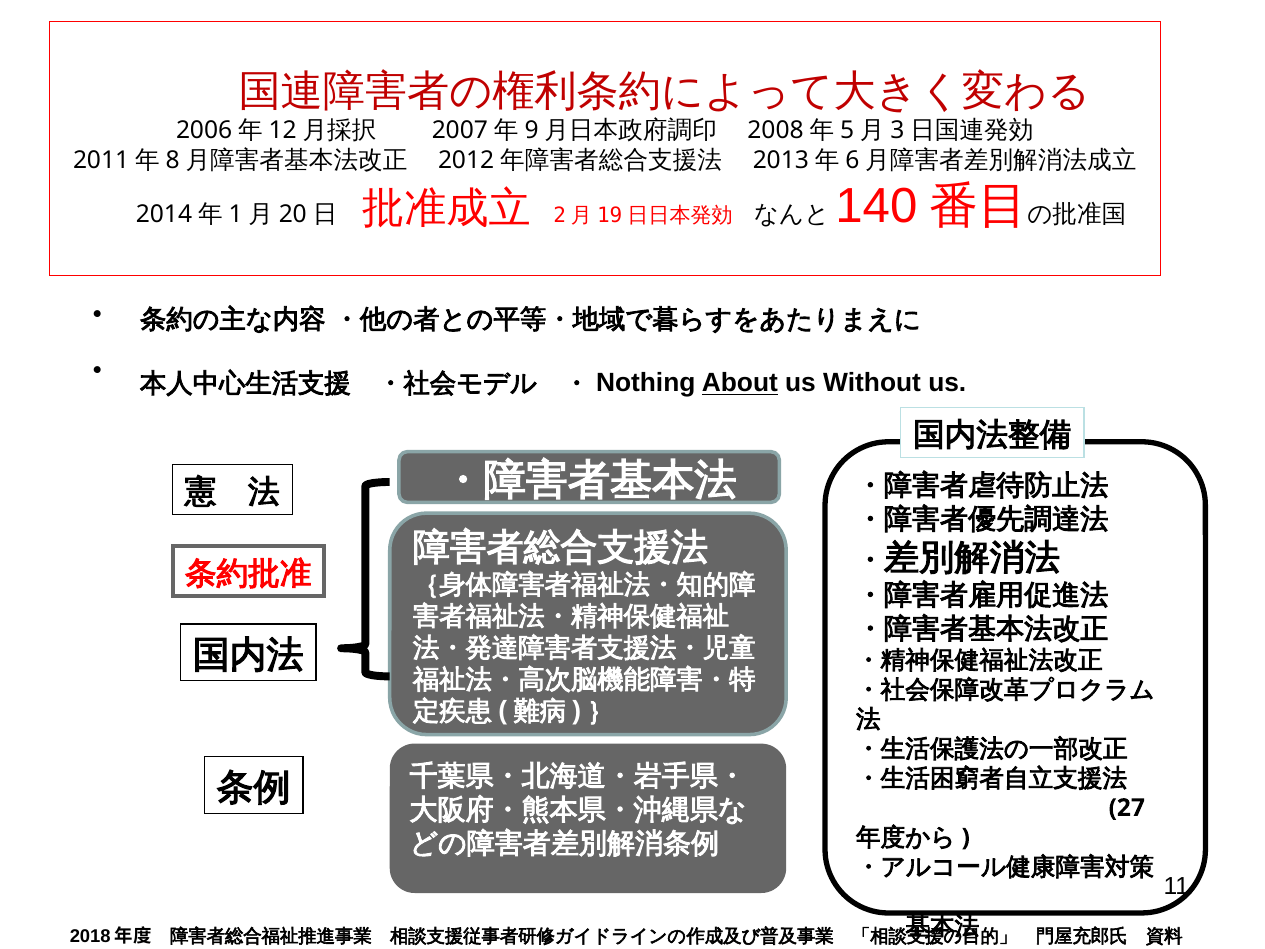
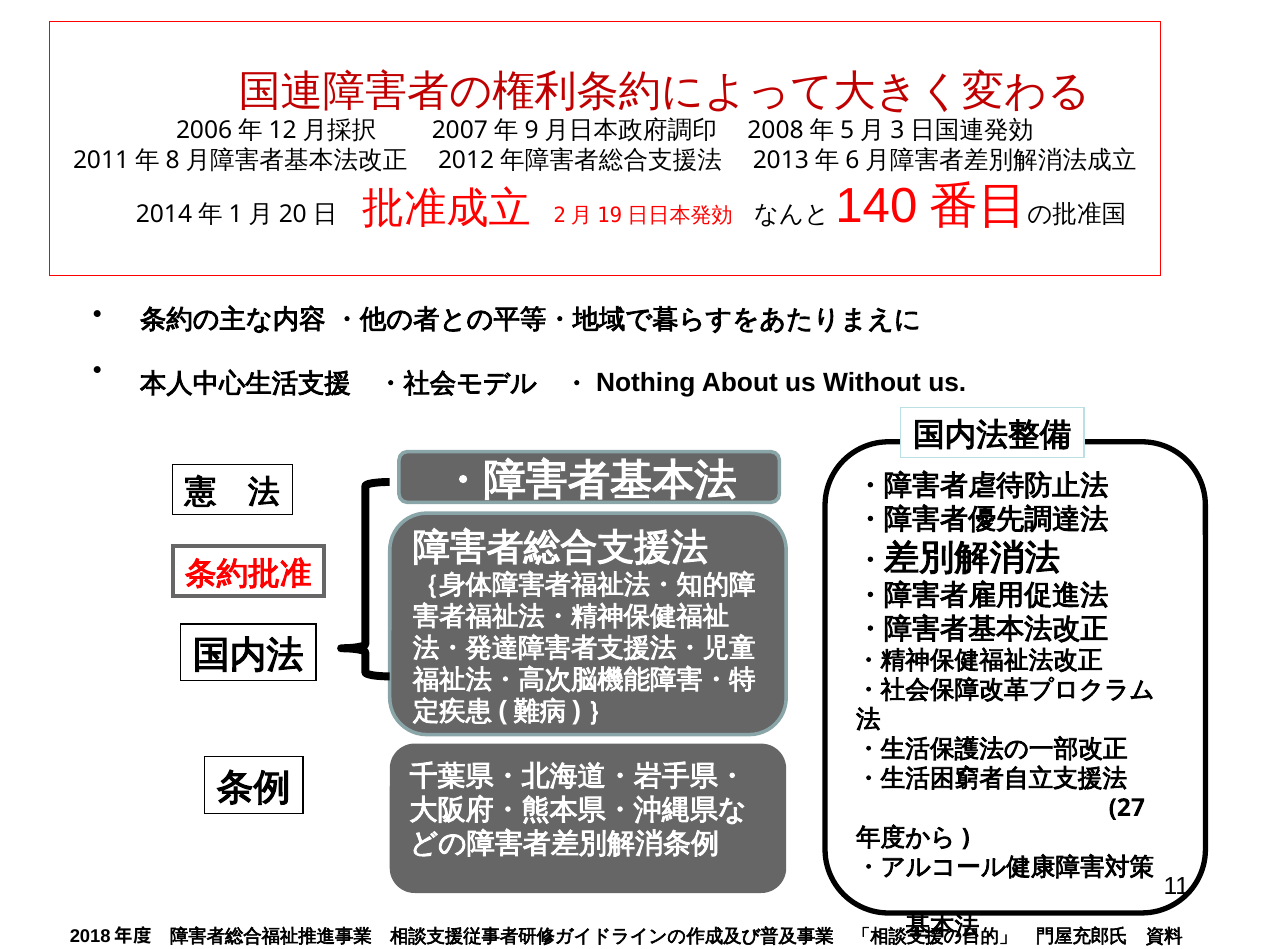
About underline: present -> none (740, 383)
